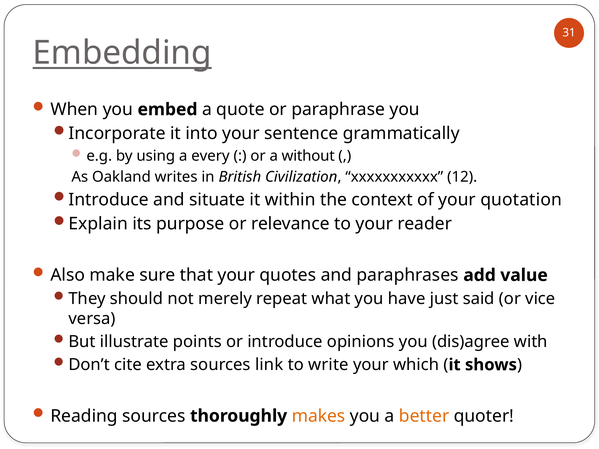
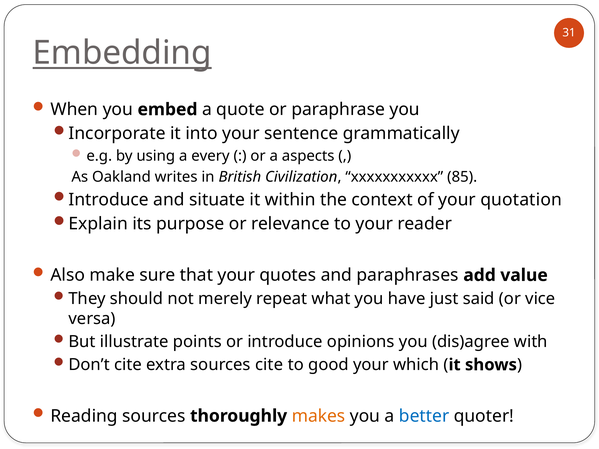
without: without -> aspects (308, 156)
12: 12 -> 85 (462, 177)
sources link: link -> cite (269, 365)
write: write -> good (329, 365)
better colour: orange -> blue (424, 416)
